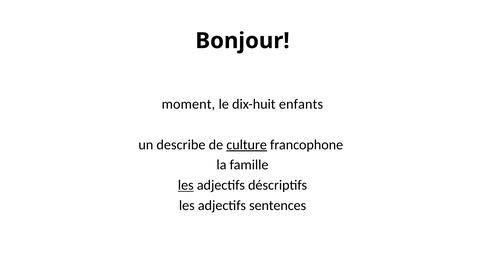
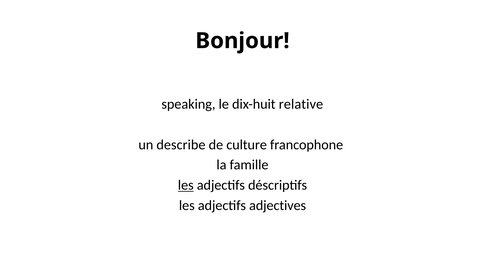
moment: moment -> speaking (188, 104)
enfants: enfants -> relative (301, 104)
culture underline: present -> none (247, 145)
sentences: sentences -> adjectives (278, 205)
